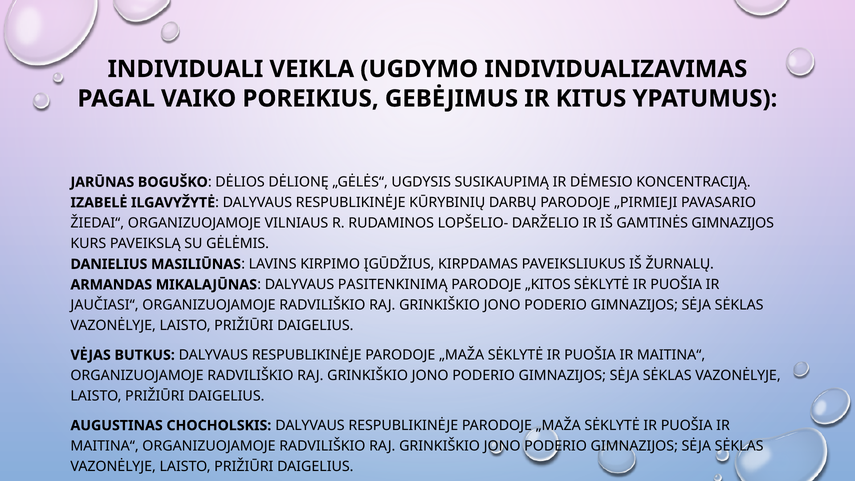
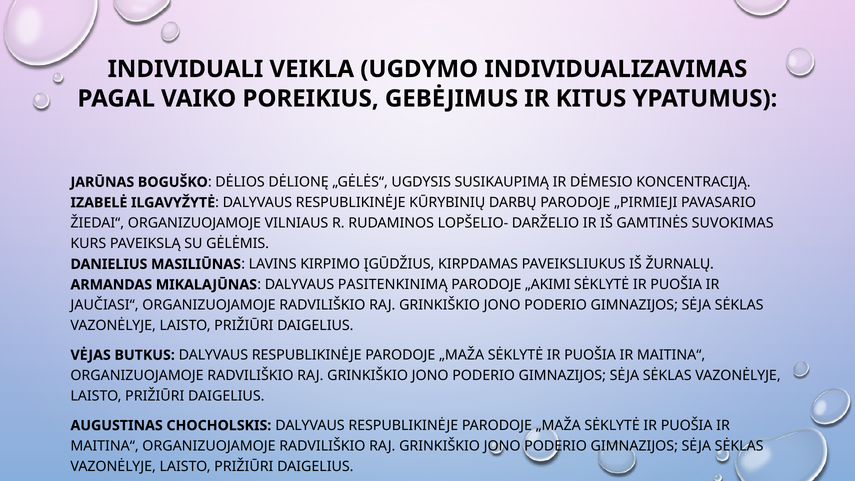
GAMTINĖS GIMNAZIJOS: GIMNAZIJOS -> SUVOKIMAS (733, 223)
„KITOS: „KITOS -> „AKIMI (548, 285)
